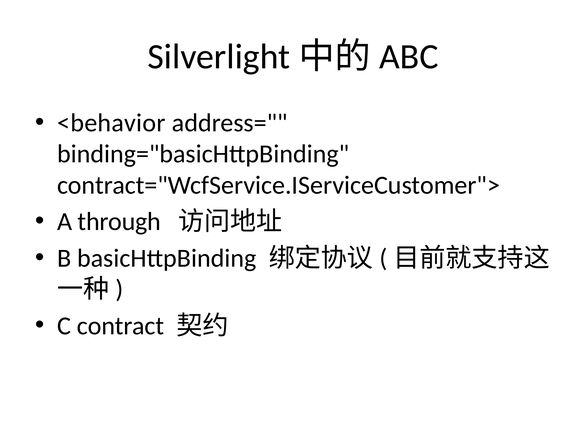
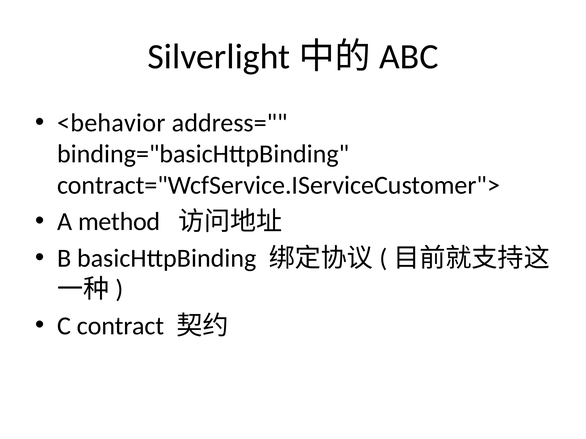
through: through -> method (119, 222)
